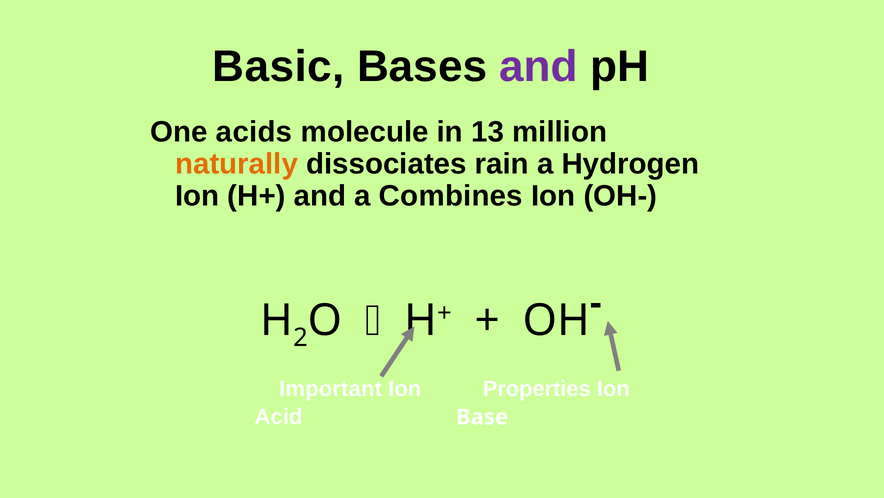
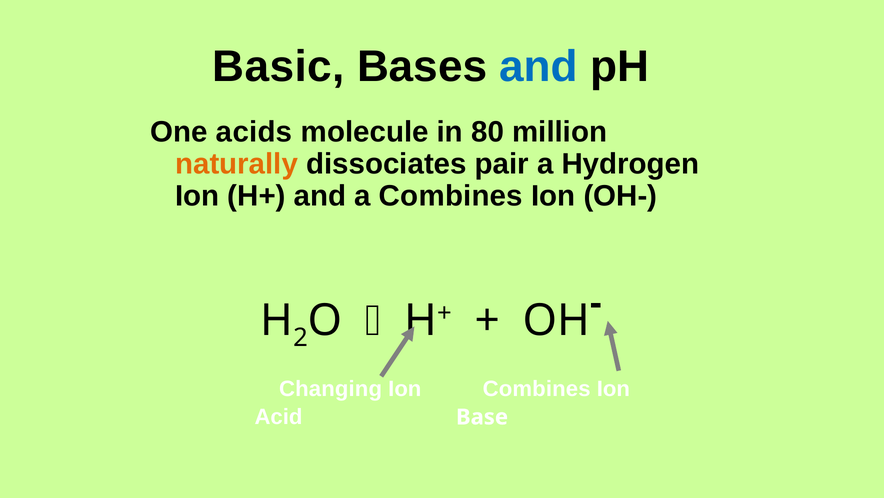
and colour: purple -> blue (539, 67)
13: 13 -> 80 (488, 132)
rain: rain -> pair (502, 164)
Important: Important -> Changing (331, 388)
Ion Properties: Properties -> Combines (537, 388)
